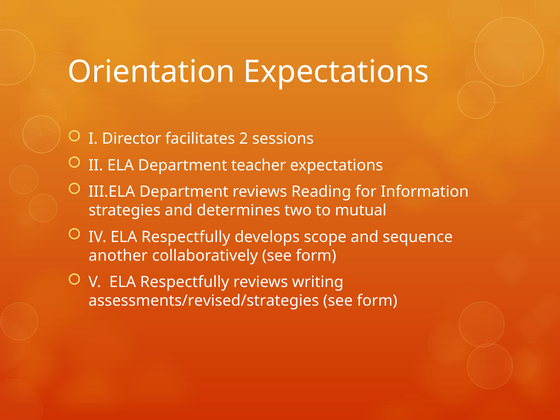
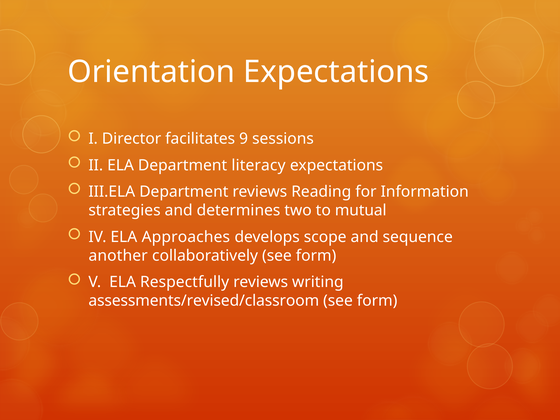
2: 2 -> 9 (244, 139)
teacher: teacher -> literacy (258, 165)
IV ELA Respectfully: Respectfully -> Approaches (186, 237)
assessments/revised/strategies: assessments/revised/strategies -> assessments/revised/classroom (204, 301)
